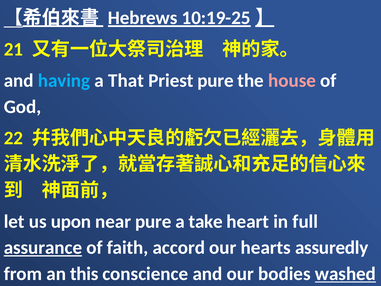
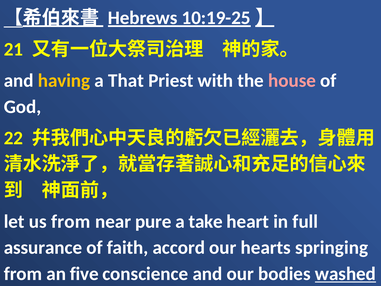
having colour: light blue -> yellow (64, 81)
Priest pure: pure -> with (215, 81)
us upon: upon -> from (71, 221)
assurance underline: present -> none (43, 247)
assuredly: assuredly -> springing (332, 247)
this: this -> five (84, 274)
